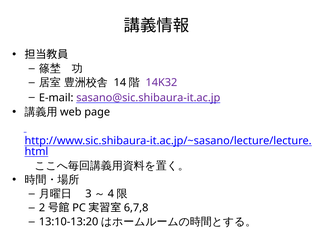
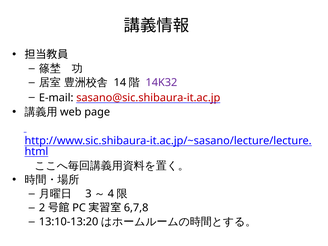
sasano@sic.shibaura-it.ac.jp colour: purple -> red (148, 98)
